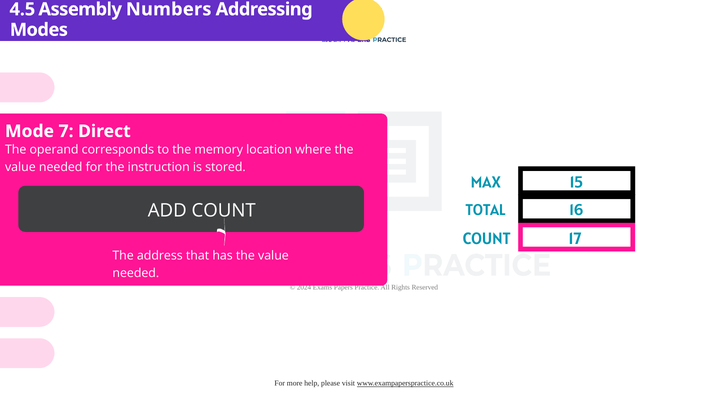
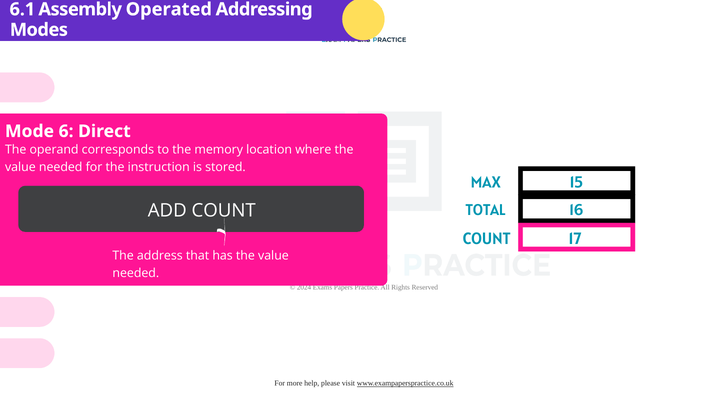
4.5: 4.5 -> 6.1 (22, 9)
Numbers: Numbers -> Operated (169, 9)
7: 7 -> 6 (66, 131)
